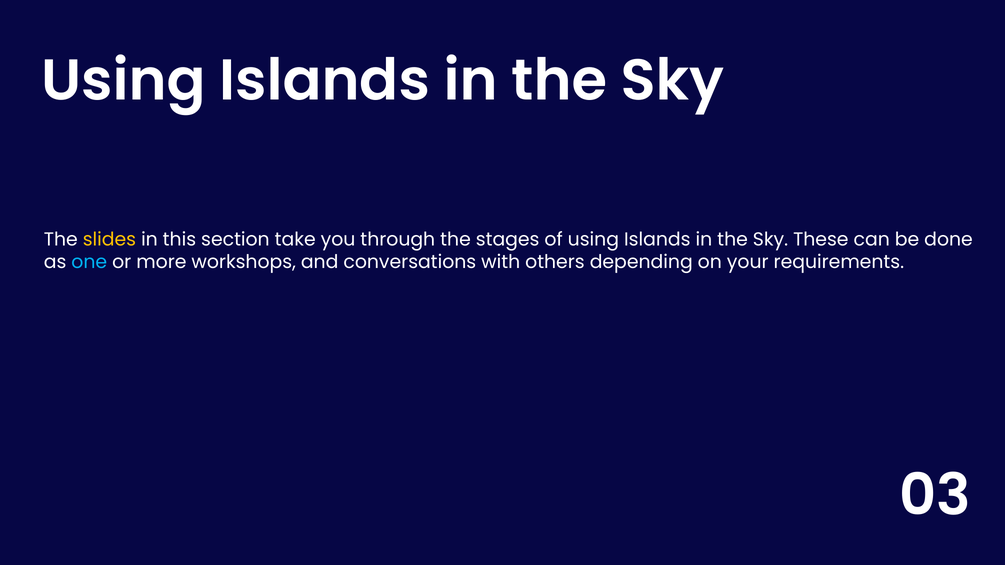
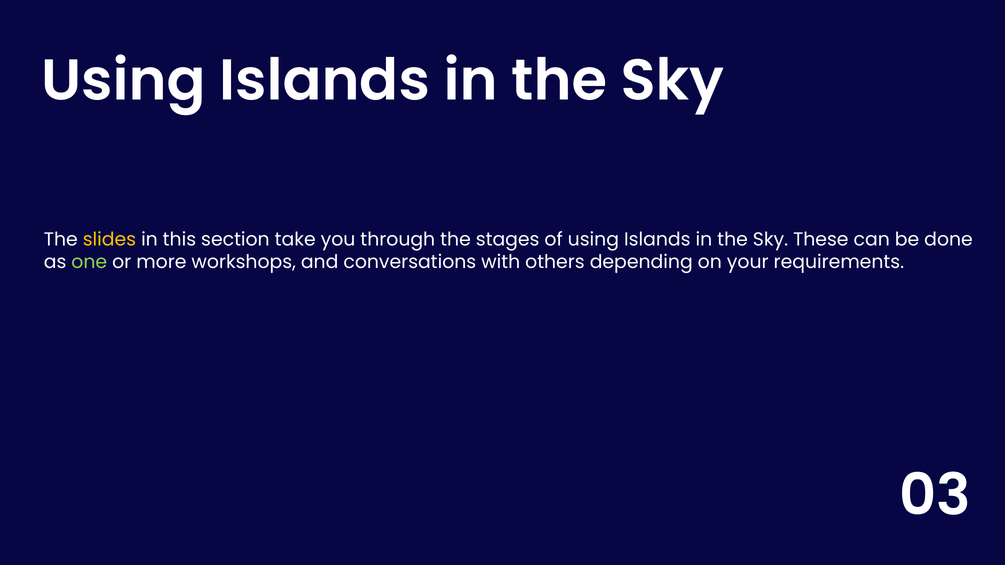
one colour: light blue -> light green (89, 262)
